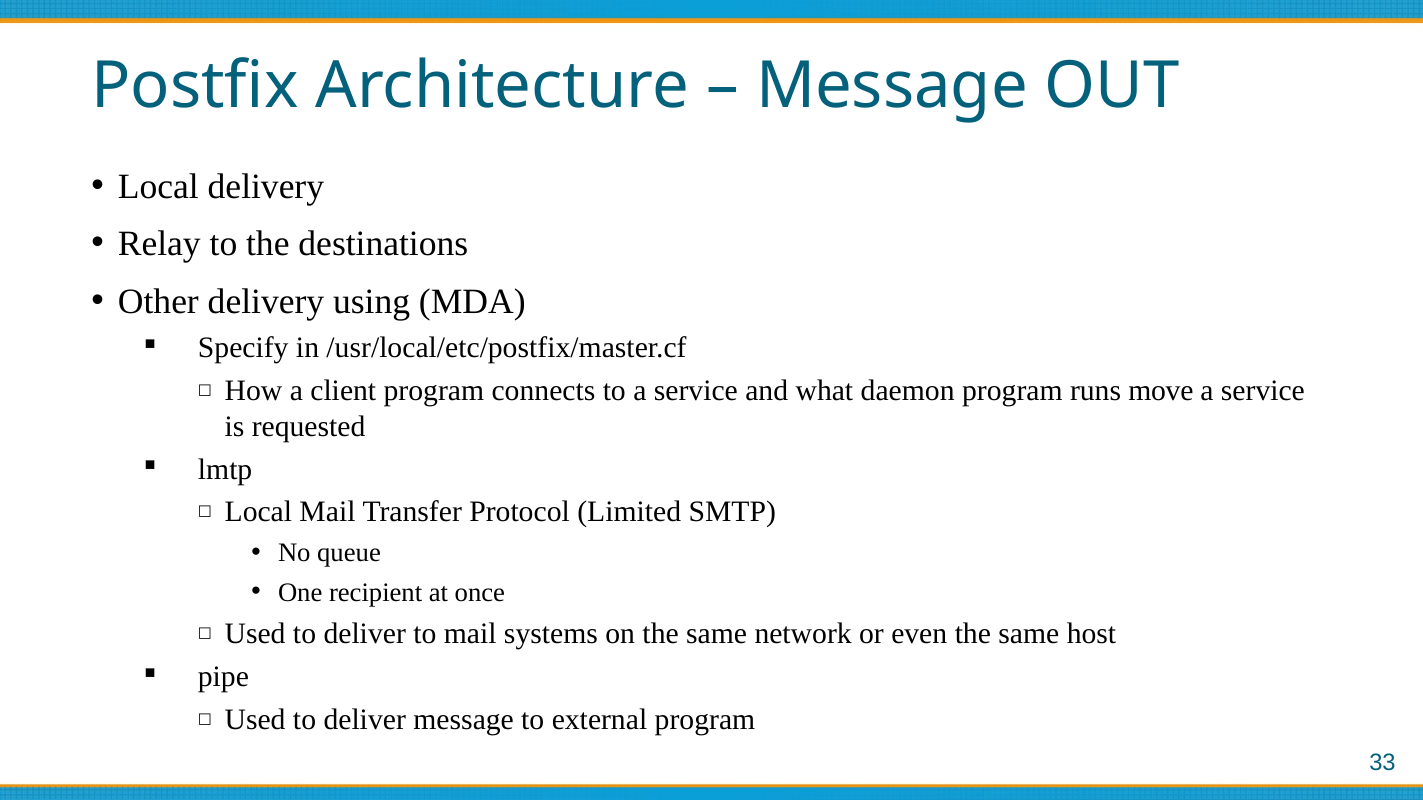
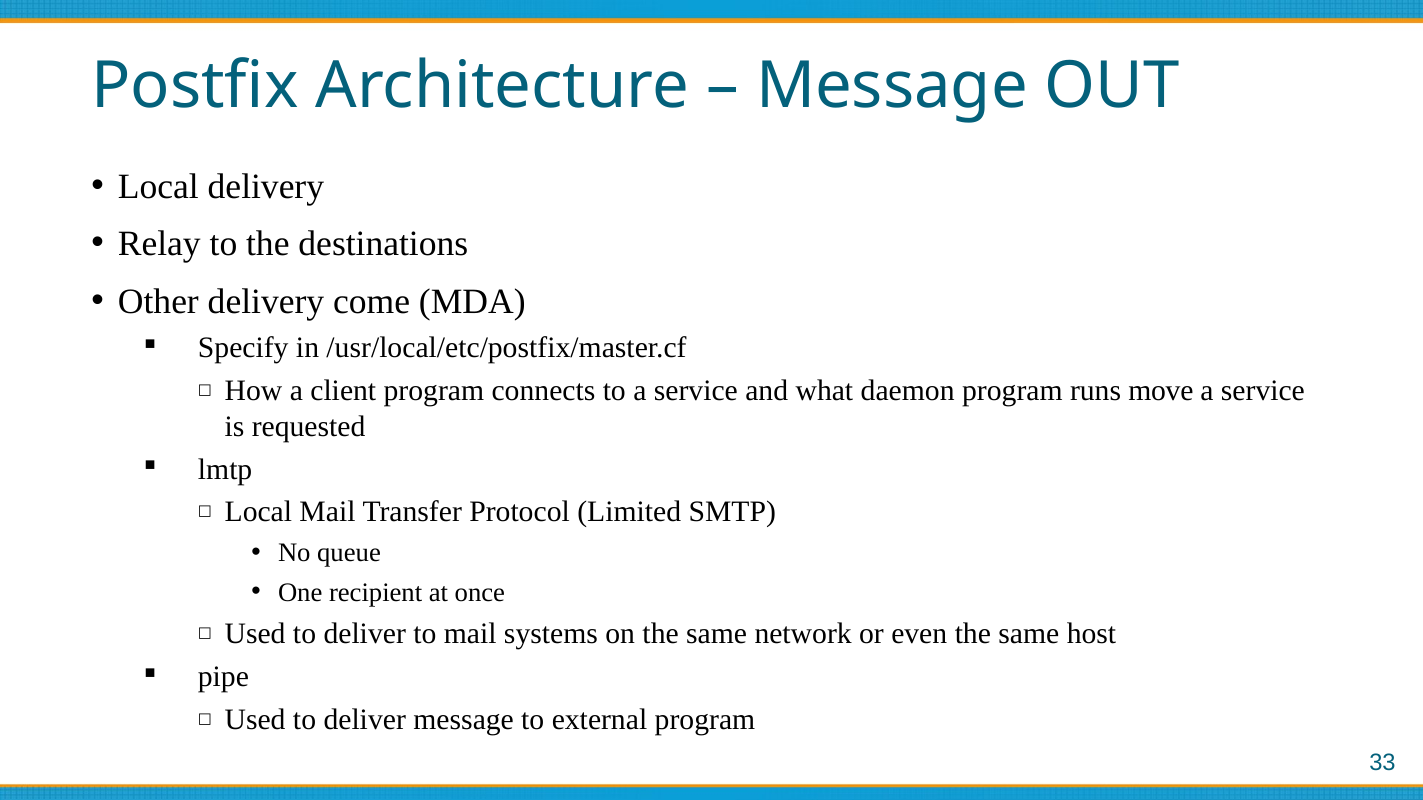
using: using -> come (372, 302)
